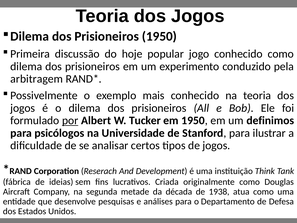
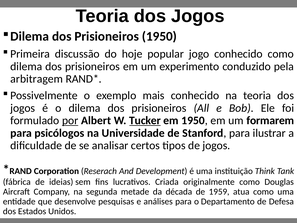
Tucker underline: none -> present (145, 120)
definimos: definimos -> formarem (270, 120)
1938: 1938 -> 1959 (219, 191)
